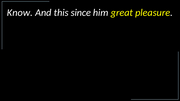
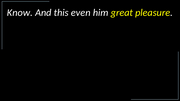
since: since -> even (81, 13)
